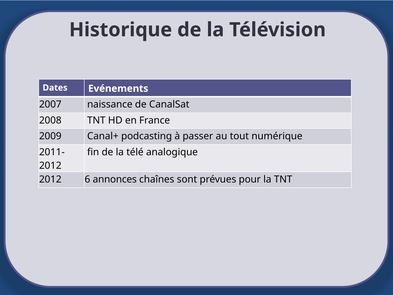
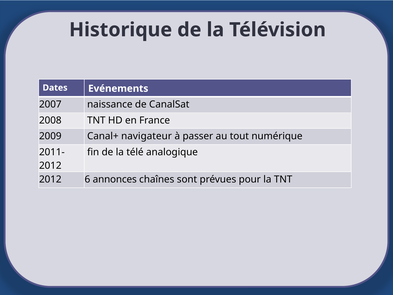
podcasting: podcasting -> navigateur (147, 136)
